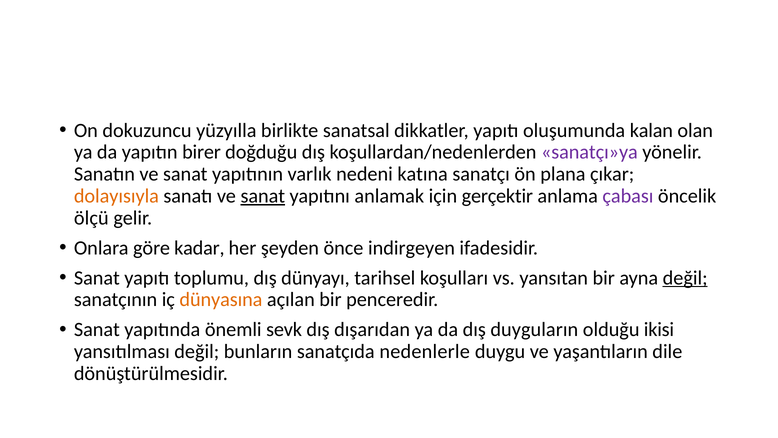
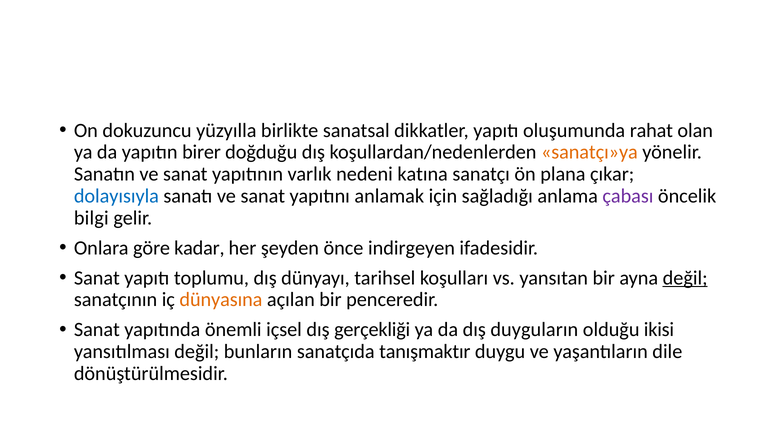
kalan: kalan -> rahat (651, 130)
sanatçı»ya colour: purple -> orange (589, 152)
dolayısıyla colour: orange -> blue (116, 196)
sanat underline: present -> none (263, 196)
gerçektir: gerçektir -> sağladığı (497, 196)
ölçü: ölçü -> bilgi (91, 218)
sevk: sevk -> içsel (284, 330)
dışarıdan: dışarıdan -> gerçekliği (372, 330)
nedenlerle: nedenlerle -> tanışmaktır (425, 351)
